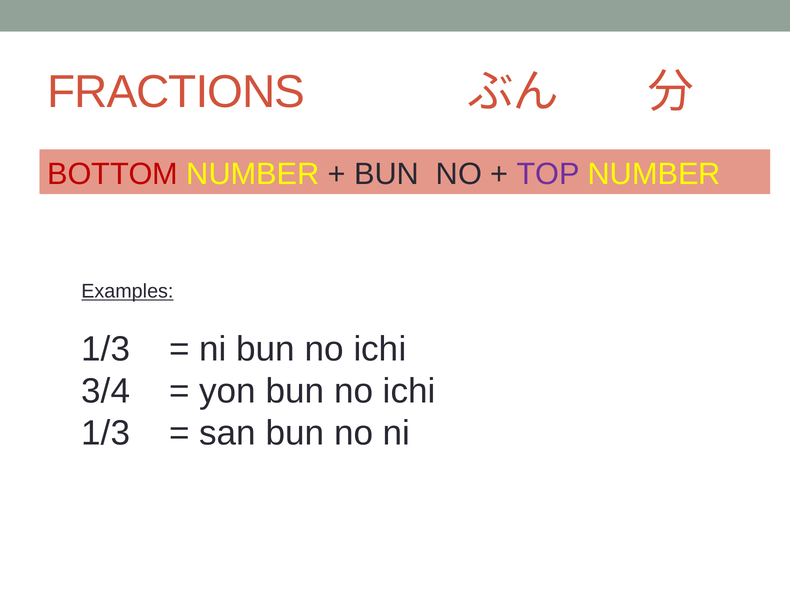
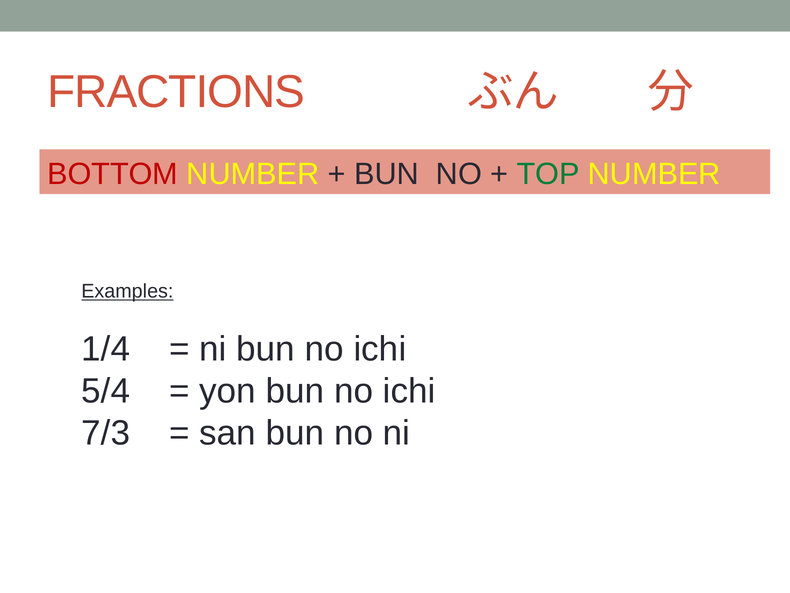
TOP colour: purple -> green (548, 174)
1/3: 1/3 -> 1/4 (106, 349)
3/4: 3/4 -> 5/4 (106, 391)
1/3: 1/3 -> 7/3 (106, 433)
